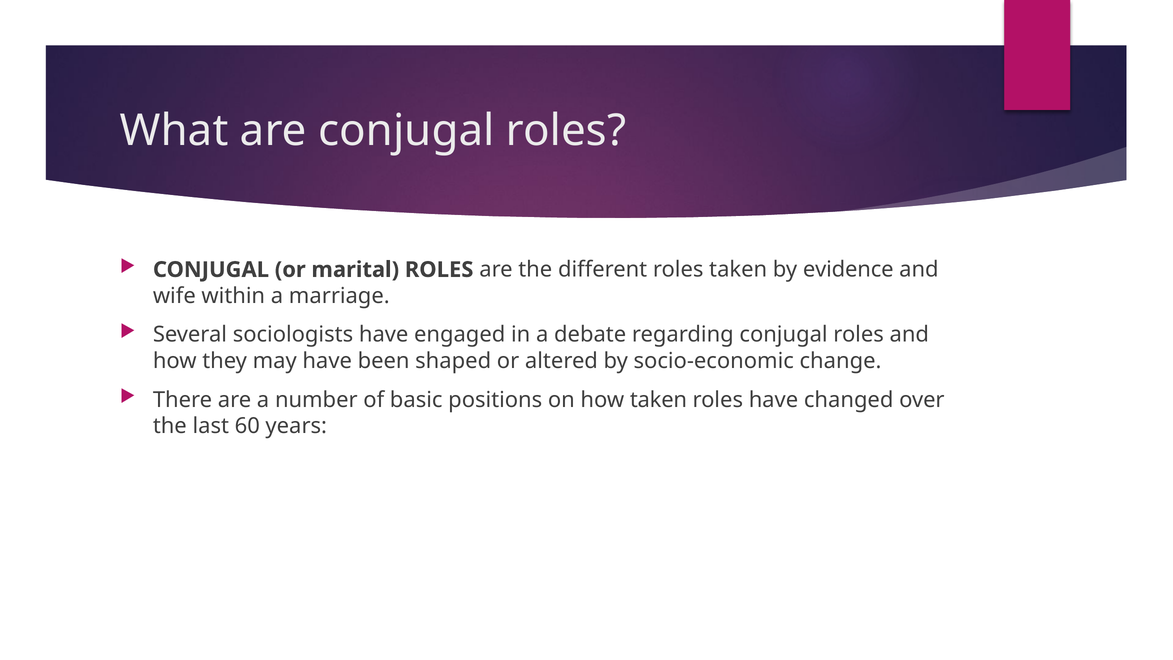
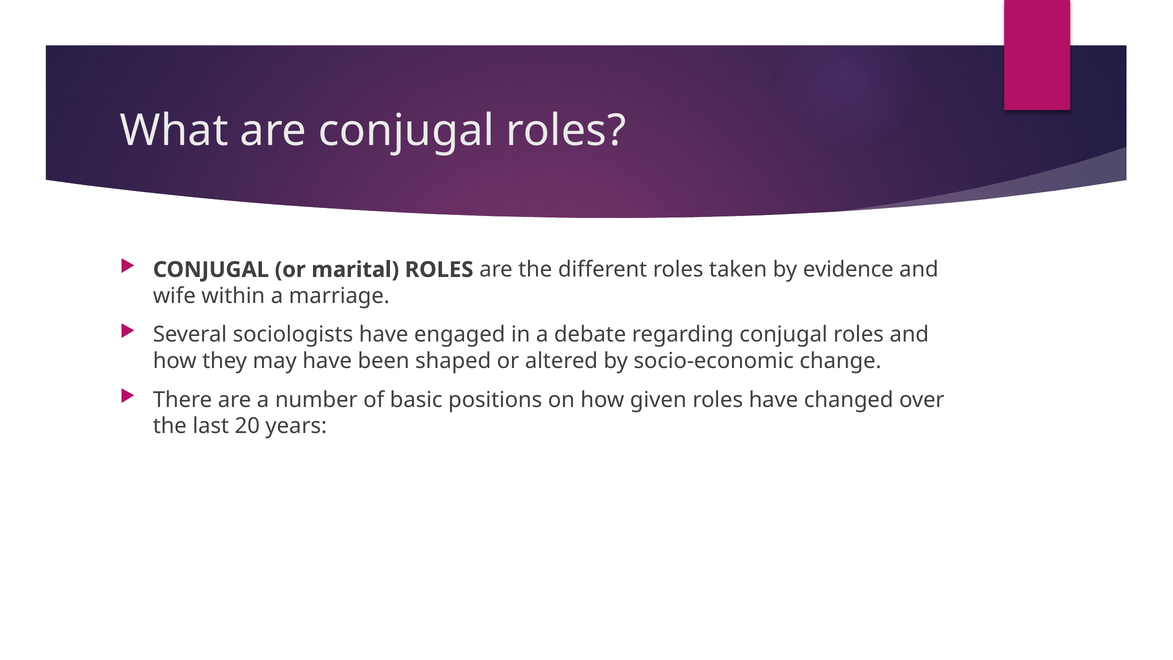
how taken: taken -> given (658, 400)
60: 60 -> 20 (247, 426)
